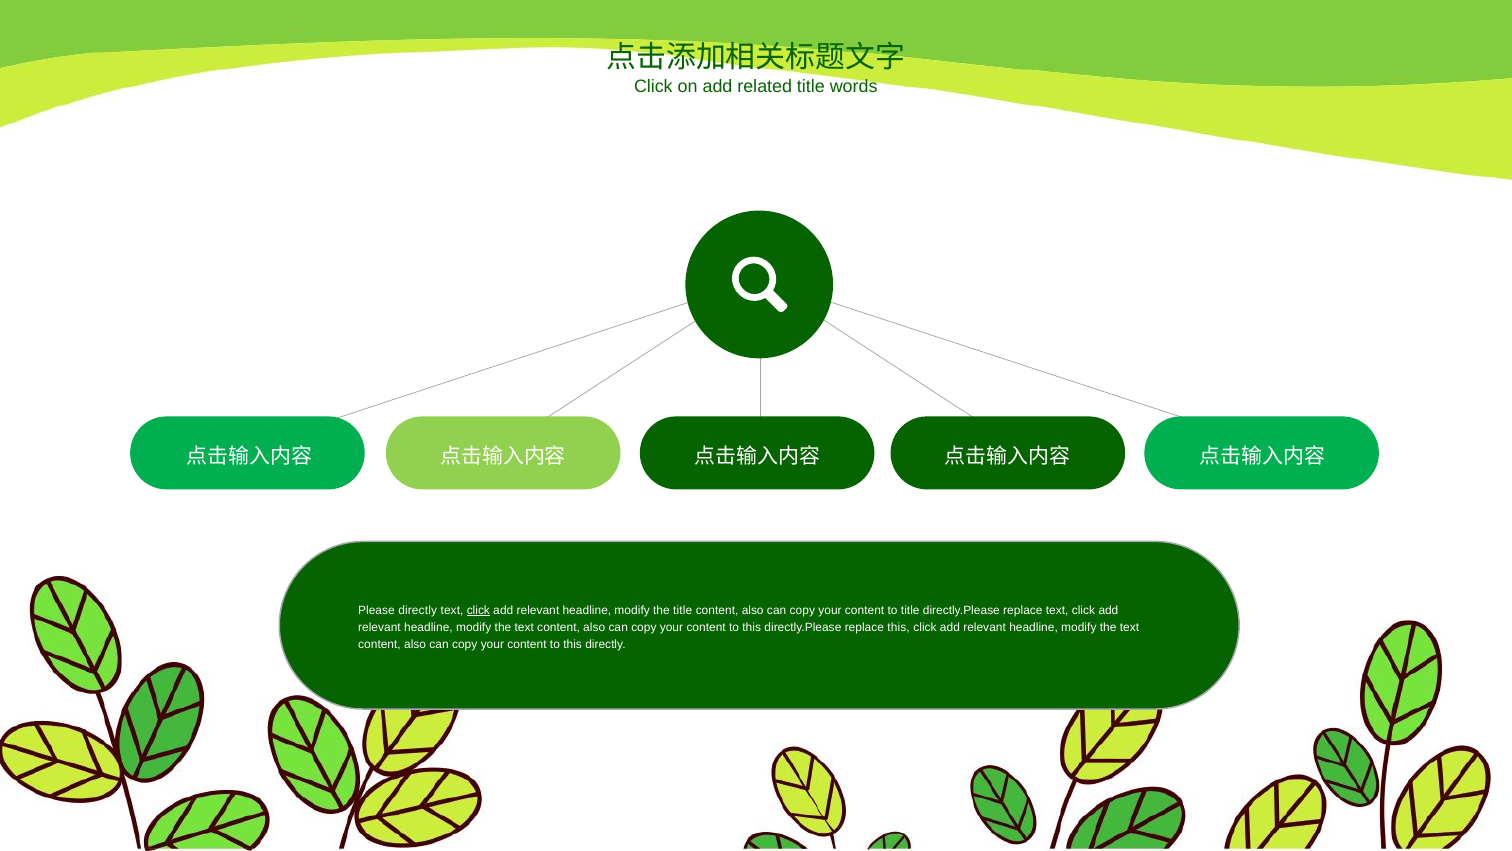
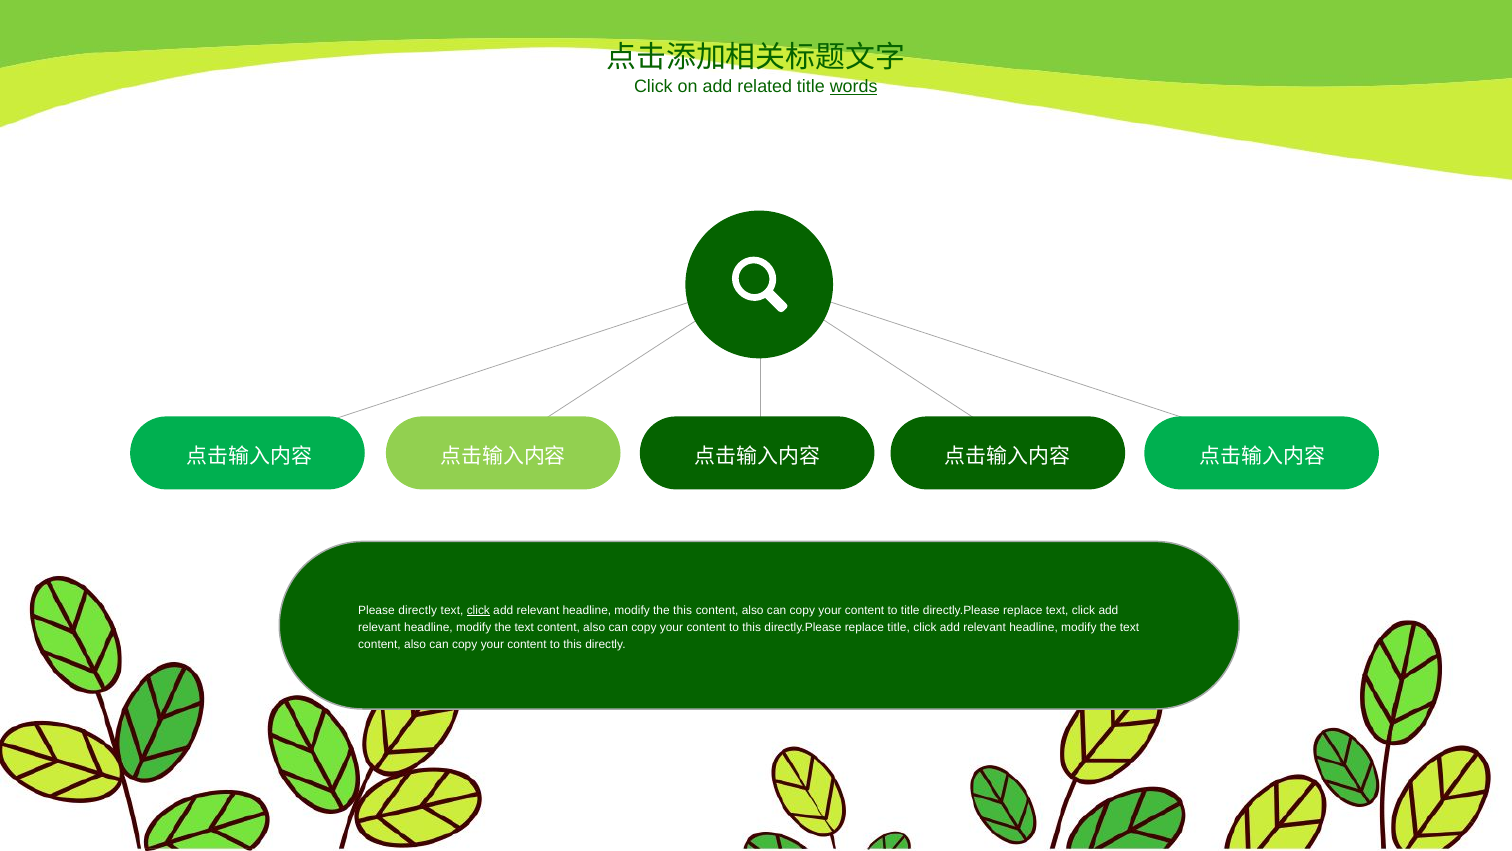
words underline: none -> present (854, 86)
the title: title -> this (683, 610)
replace this: this -> title (899, 627)
